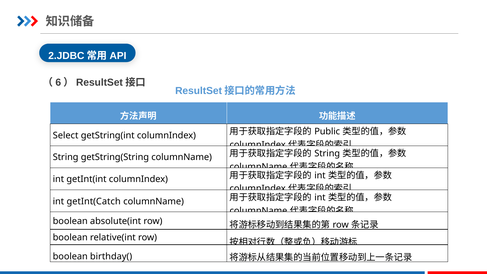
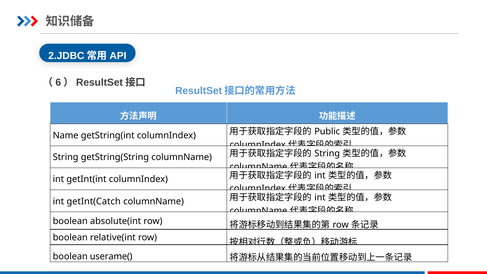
Select: Select -> Name (66, 135)
birthday(: birthday( -> userame( (111, 256)
